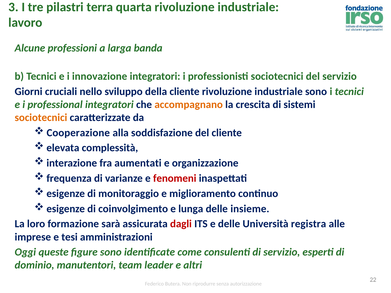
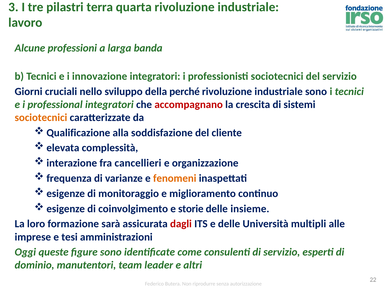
della cliente: cliente -> perché (185, 92)
accompagnano colour: orange -> red (189, 105)
Cooperazione: Cooperazione -> Qualificazione (78, 133)
aumentati: aumentati -> cancellieri (138, 163)
fenomeni colour: red -> orange (175, 178)
lunga: lunga -> storie (191, 209)
registra: registra -> multipli (309, 224)
